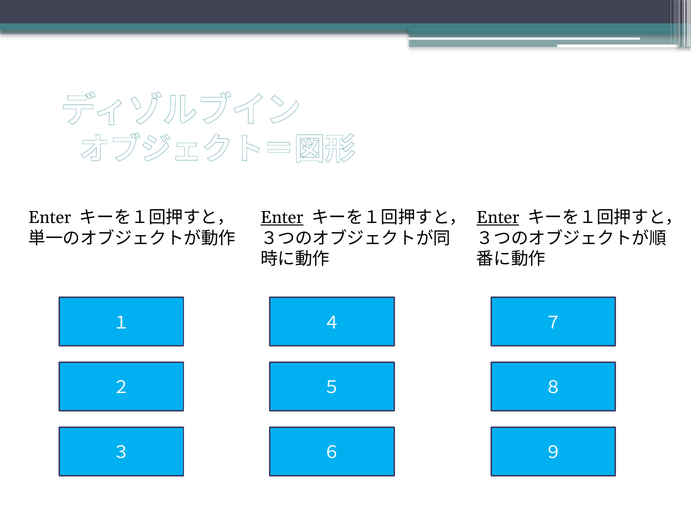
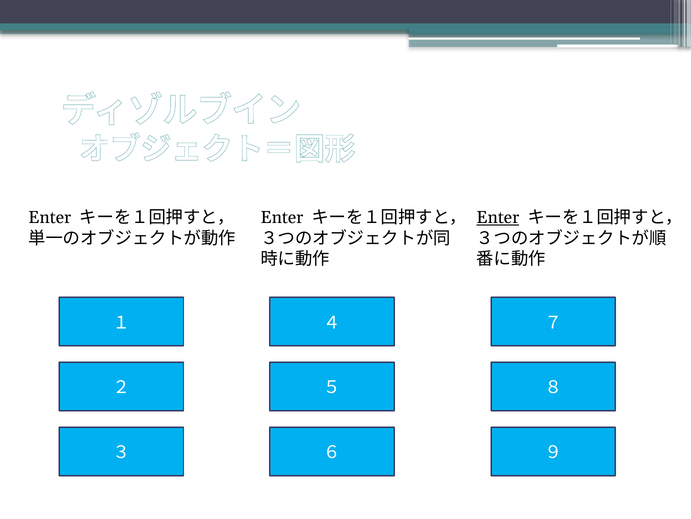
Enter underline: present -> none (282, 217)
